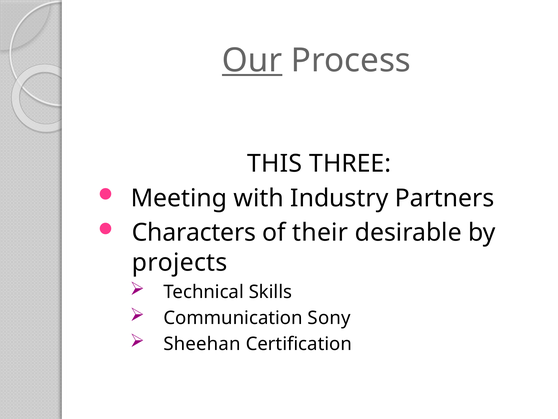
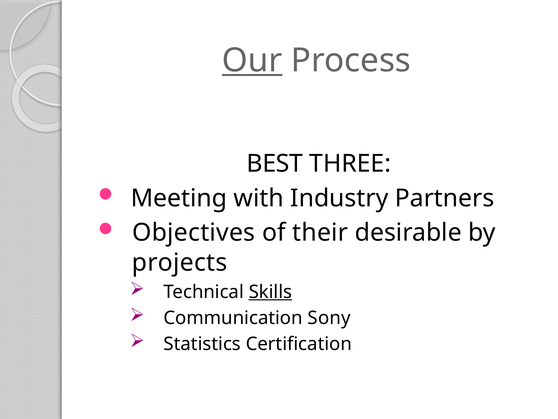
THIS: THIS -> BEST (275, 164)
Characters: Characters -> Objectives (194, 232)
Skills underline: none -> present (270, 292)
Sheehan: Sheehan -> Statistics (202, 344)
